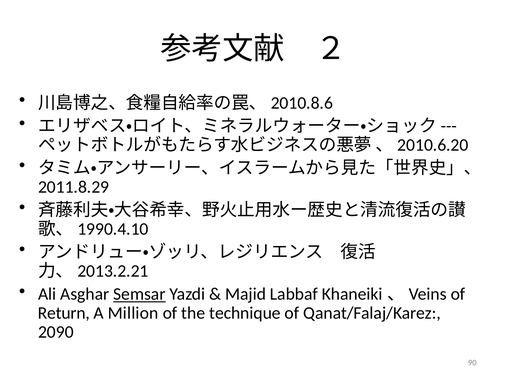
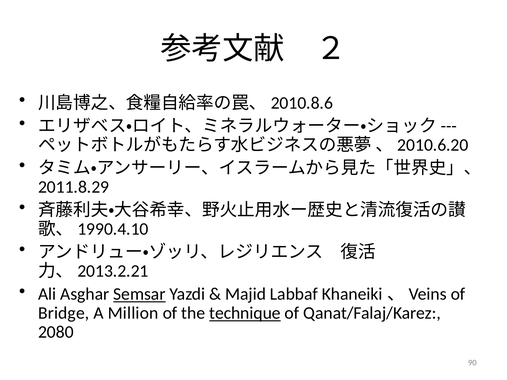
Return: Return -> Bridge (64, 313)
technique underline: none -> present (245, 313)
2090: 2090 -> 2080 (56, 332)
